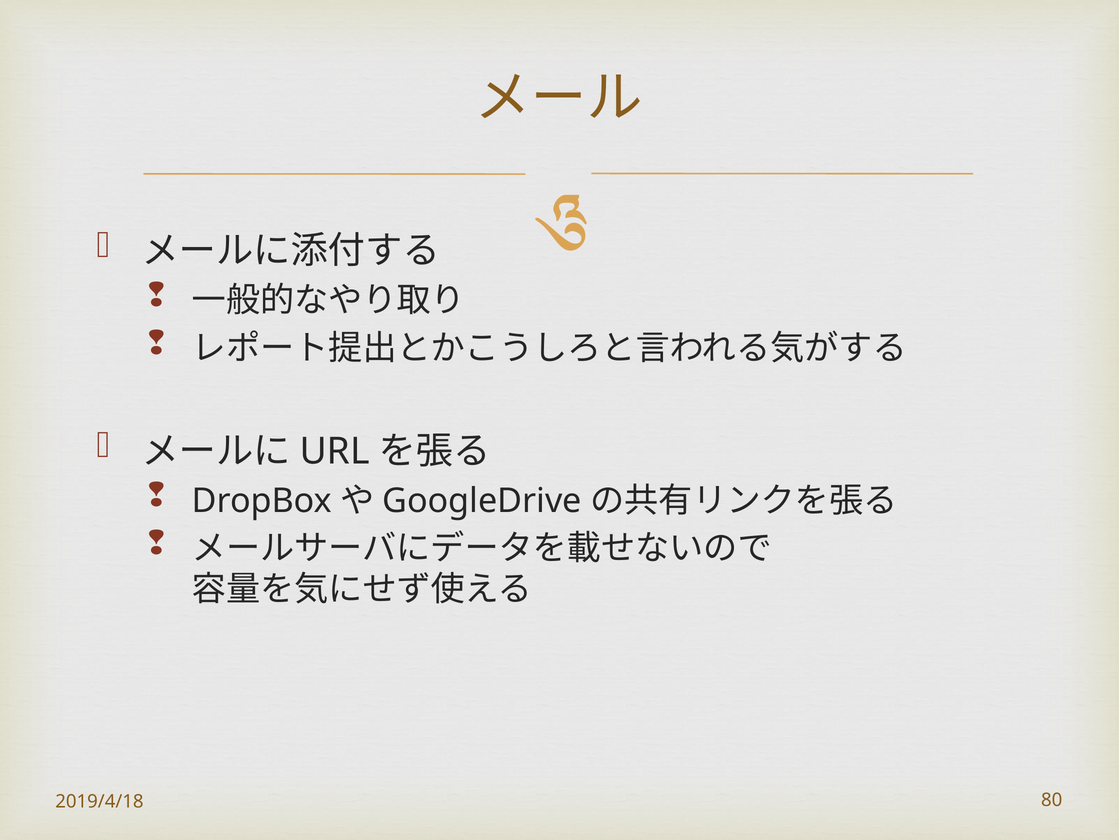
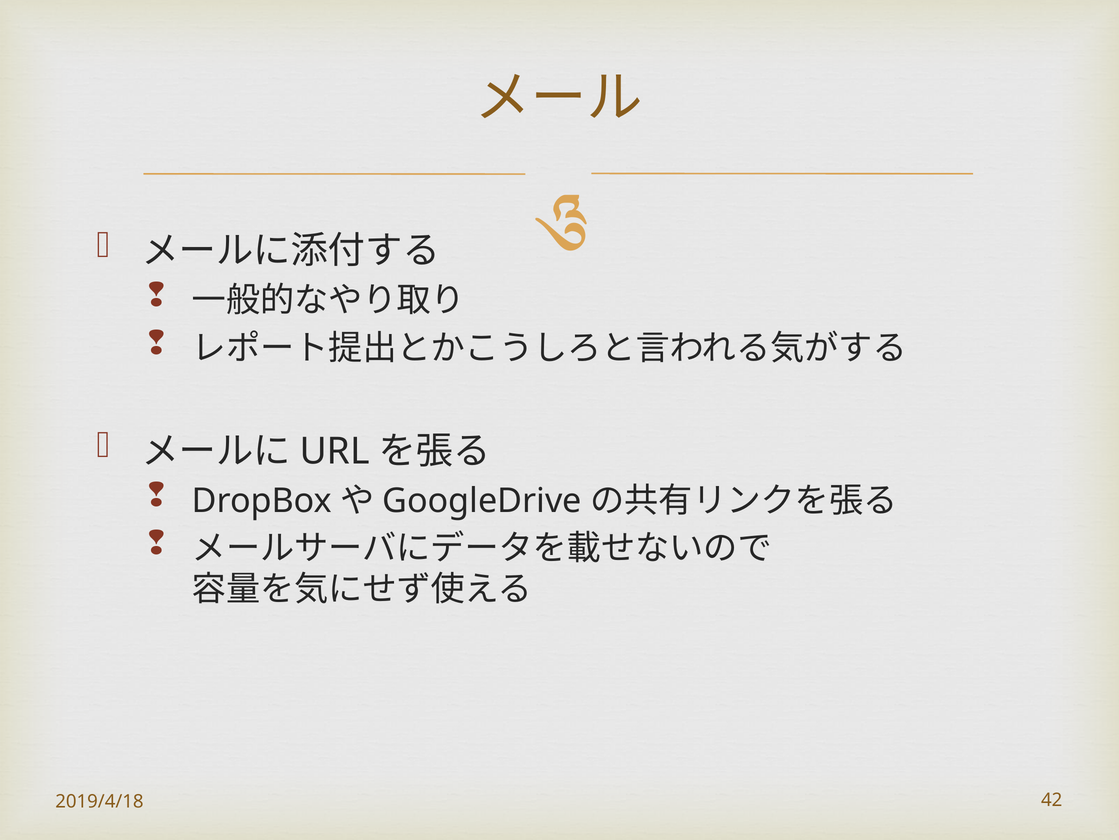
80: 80 -> 42 (1052, 799)
